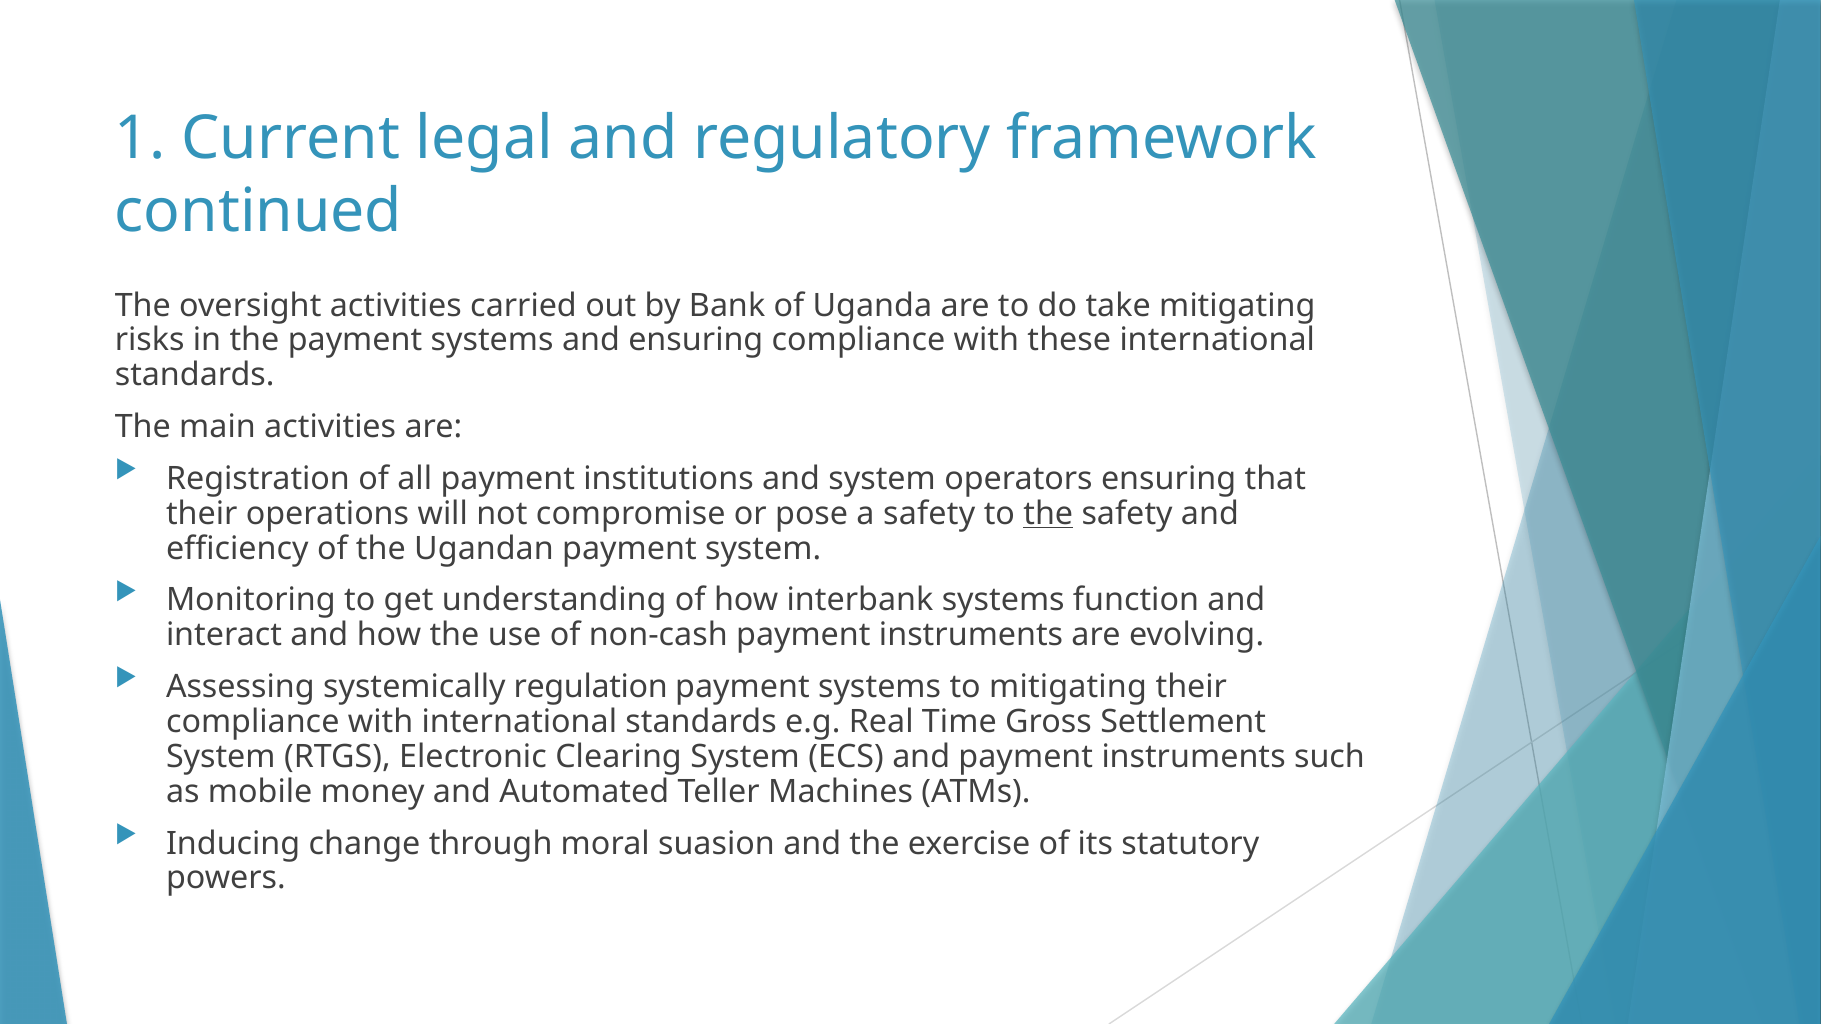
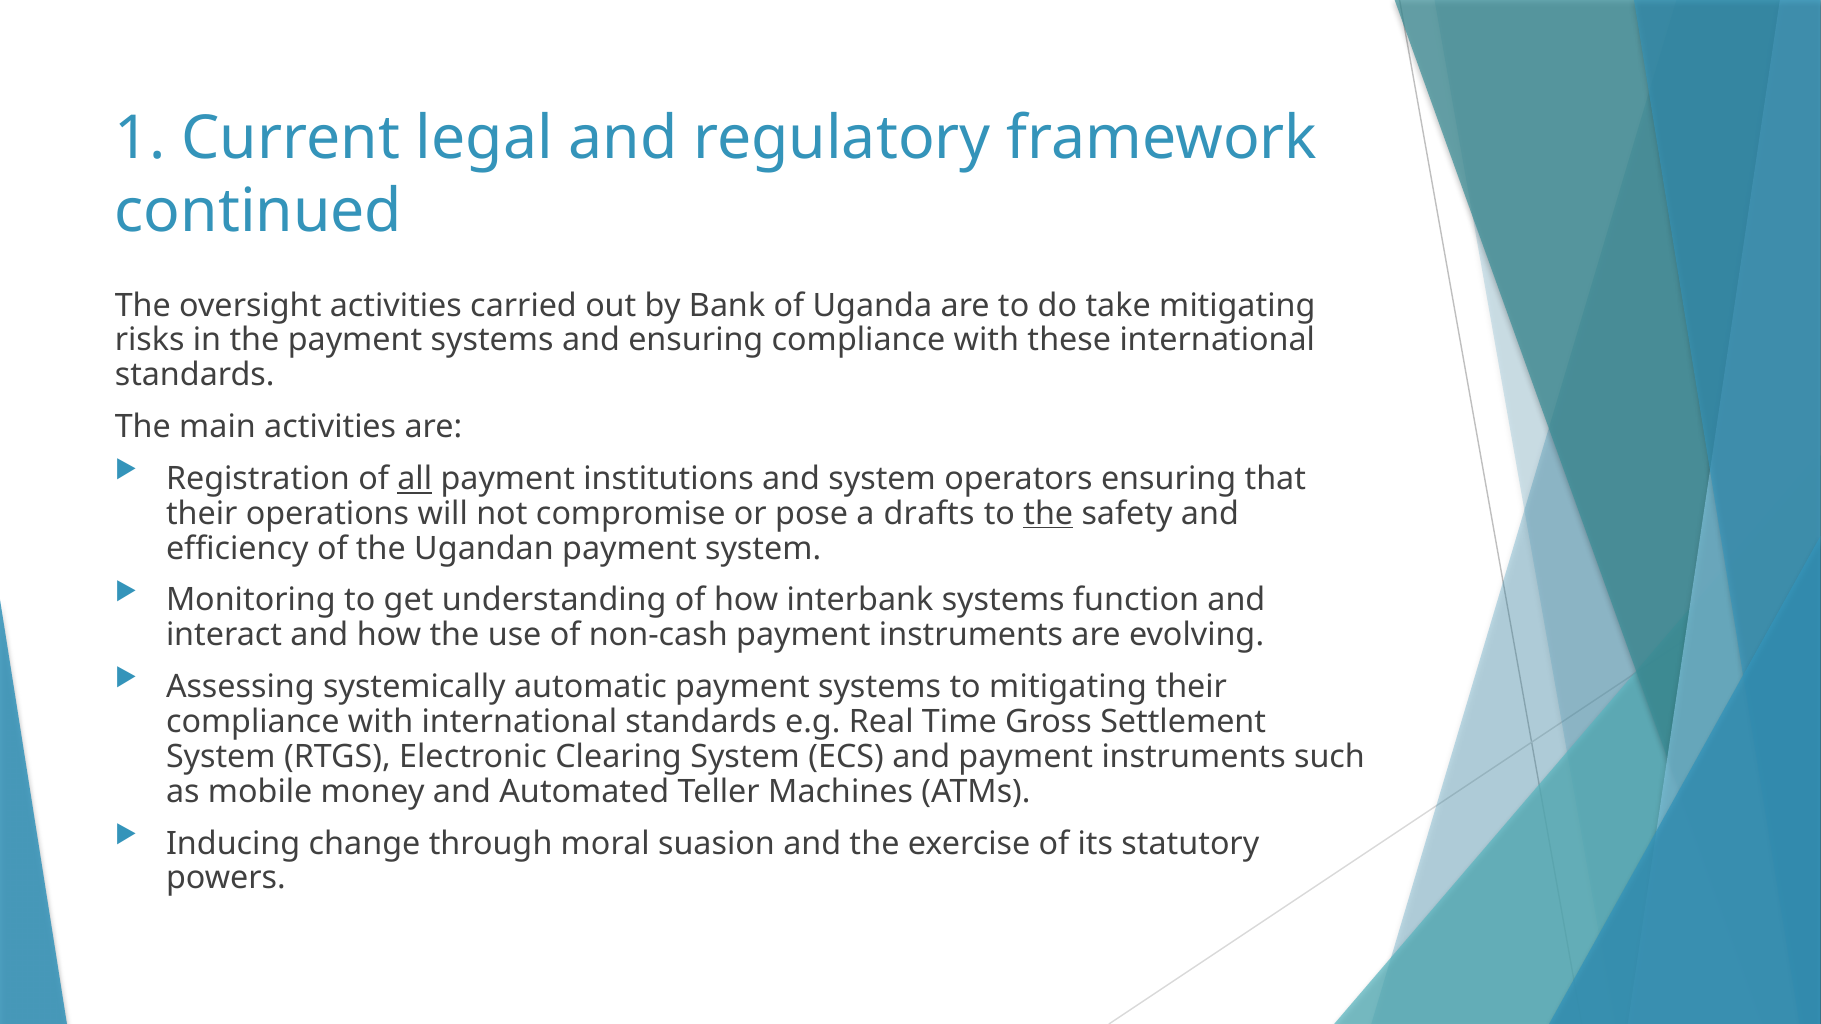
all underline: none -> present (415, 479)
a safety: safety -> drafts (929, 514)
regulation: regulation -> automatic (591, 687)
